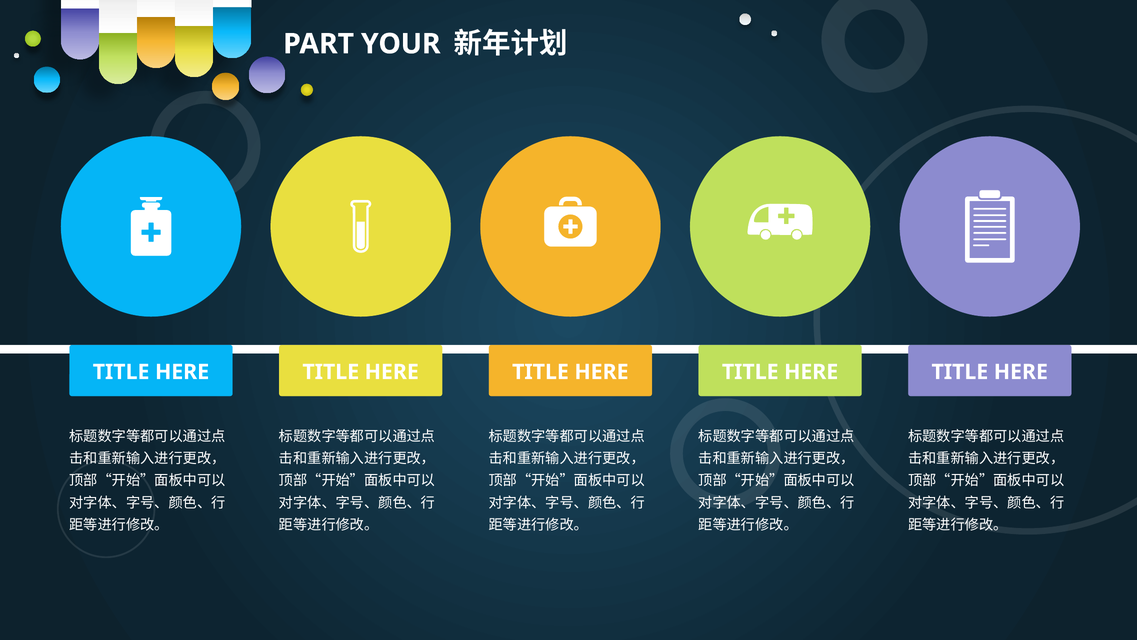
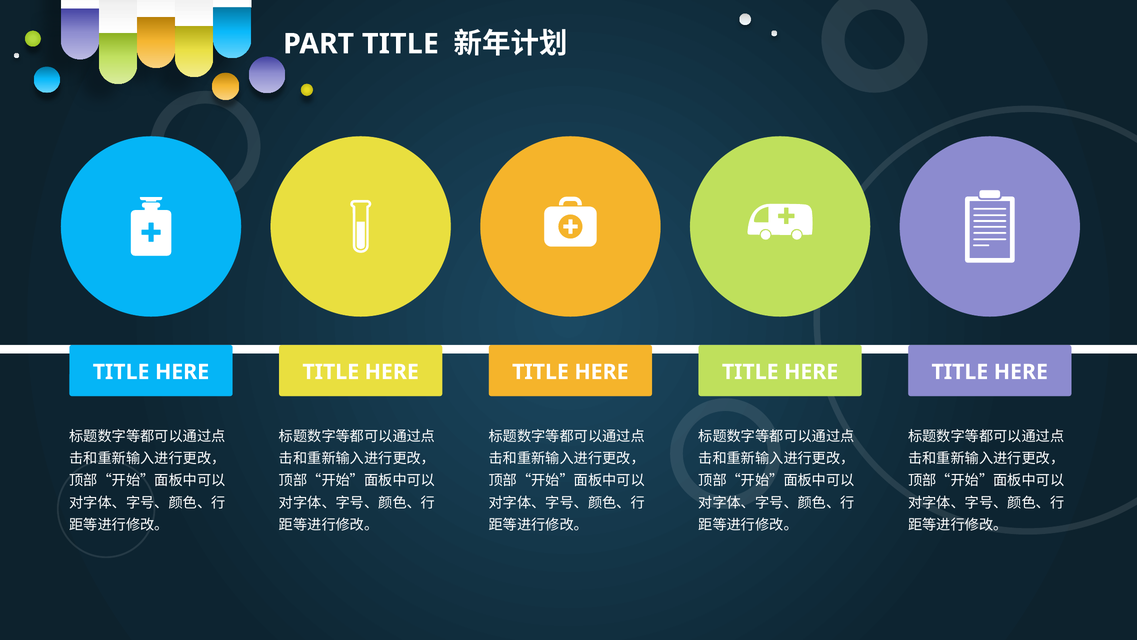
PART YOUR: YOUR -> TITLE (400, 44)
